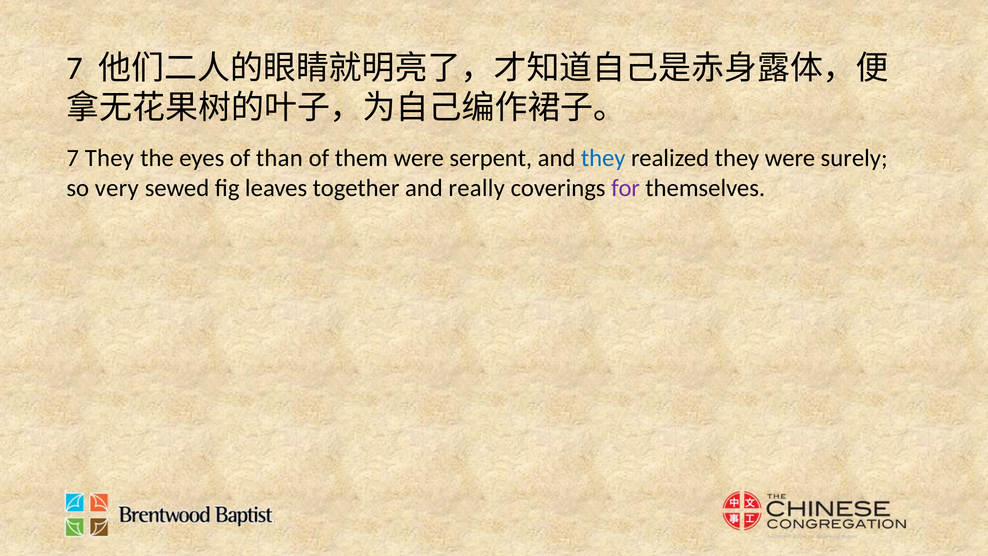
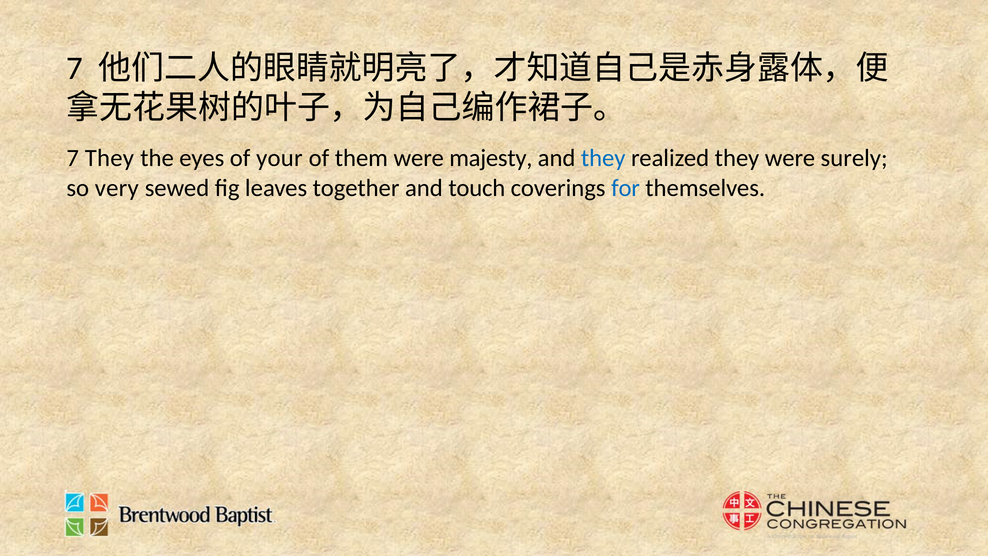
than: than -> your (279, 158)
serpent: serpent -> majesty (491, 158)
really: really -> touch (477, 188)
for colour: purple -> blue (626, 188)
